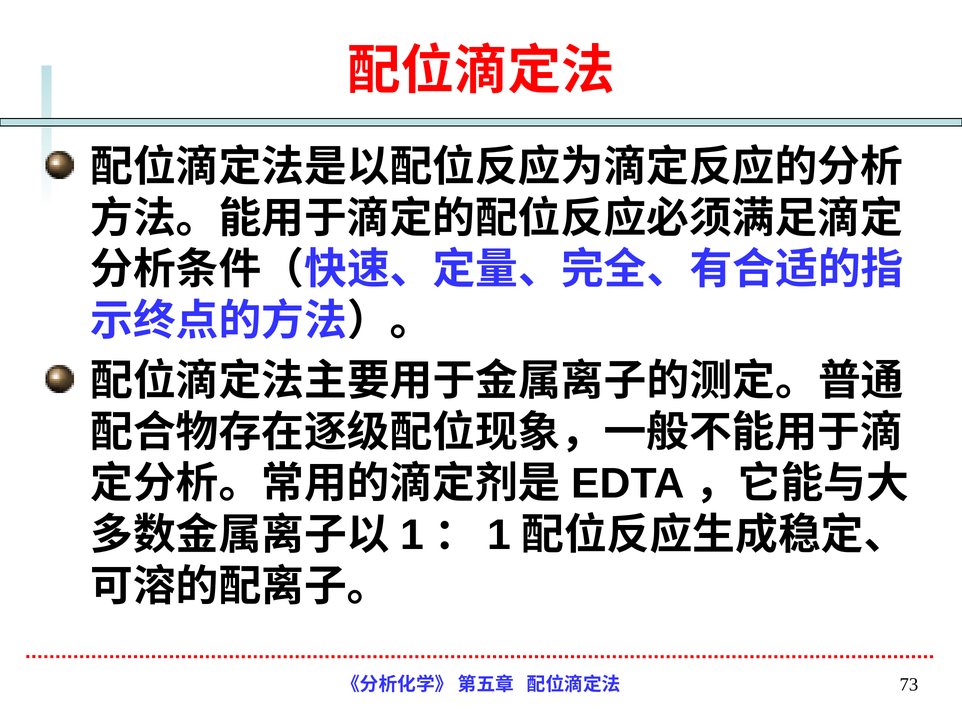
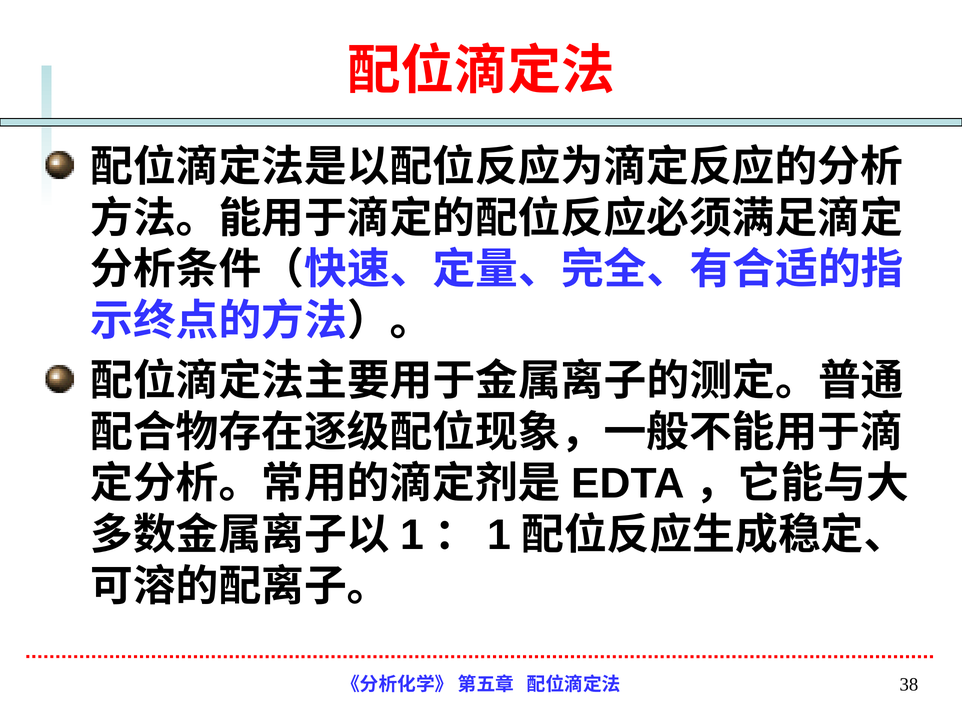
73: 73 -> 38 (909, 684)
